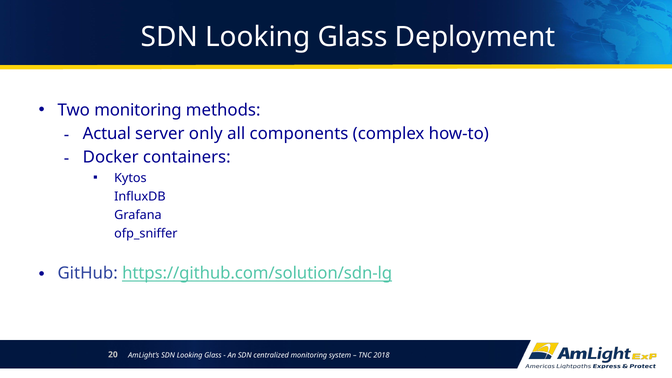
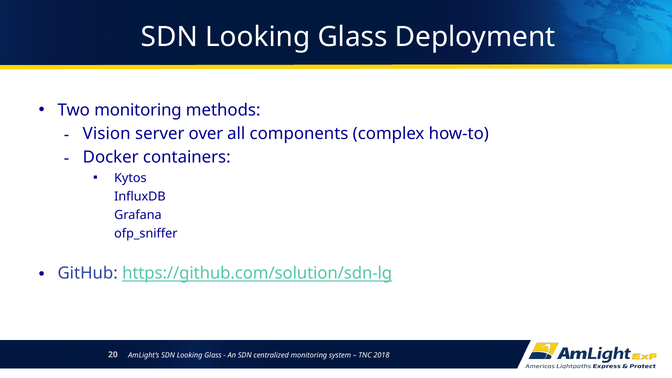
Actual: Actual -> Vision (107, 134)
only: only -> over (206, 134)
